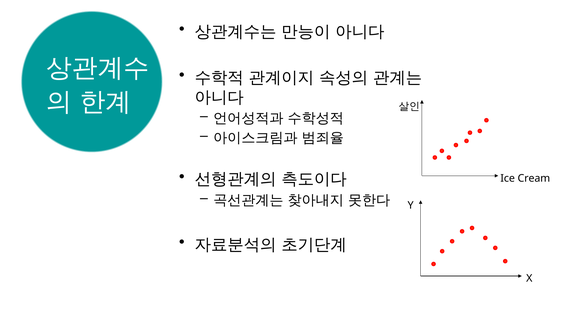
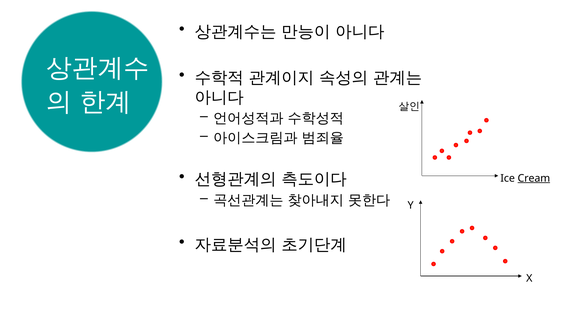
Cream underline: none -> present (534, 178)
